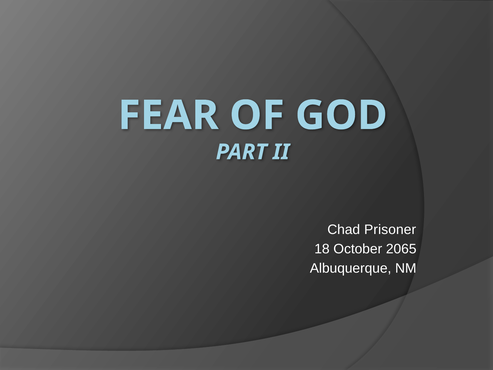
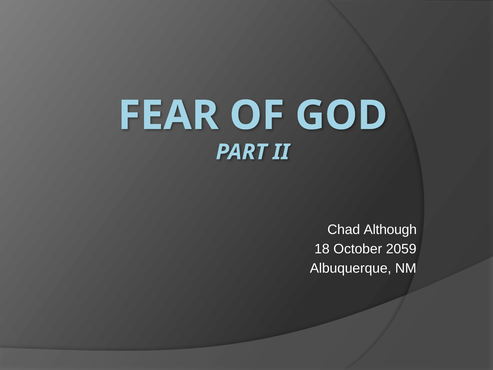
Prisoner: Prisoner -> Although (390, 230)
2065: 2065 -> 2059 (401, 249)
